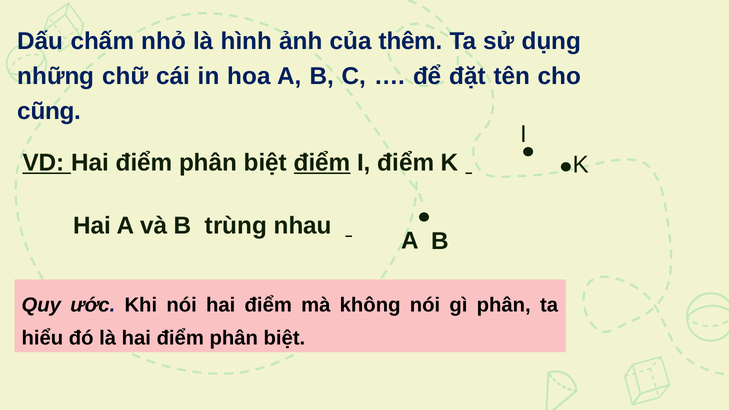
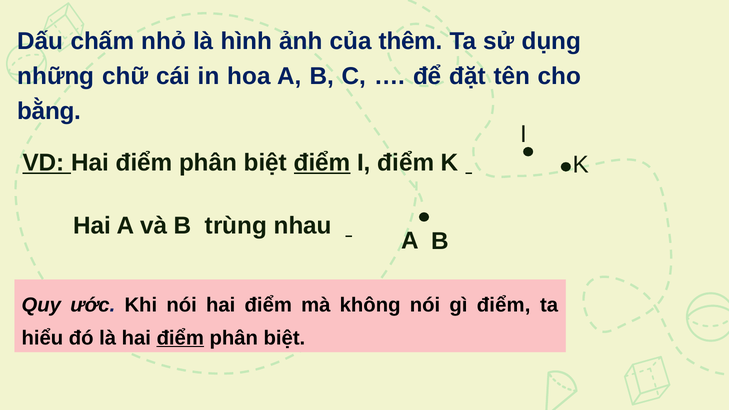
cũng: cũng -> bằng (49, 111)
gì phân: phân -> điểm (504, 305)
điểm underline: none -> present (180, 338)
